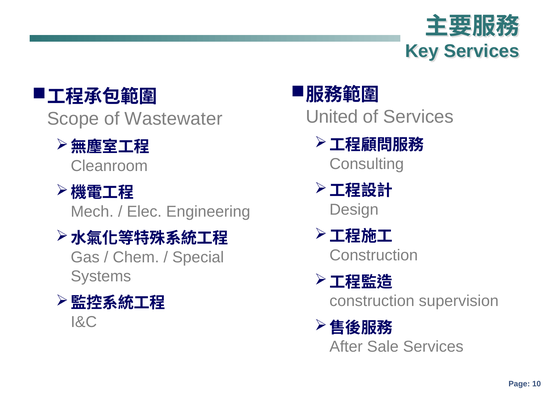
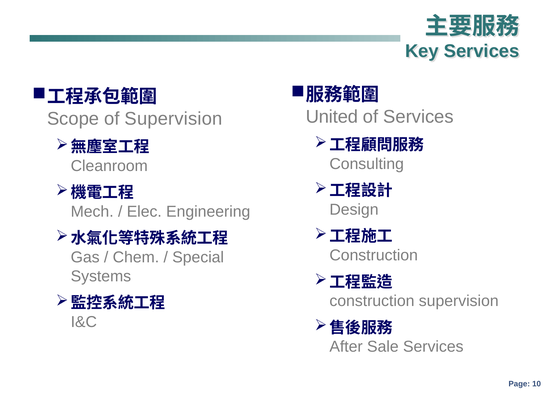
of Wastewater: Wastewater -> Supervision (173, 119)
